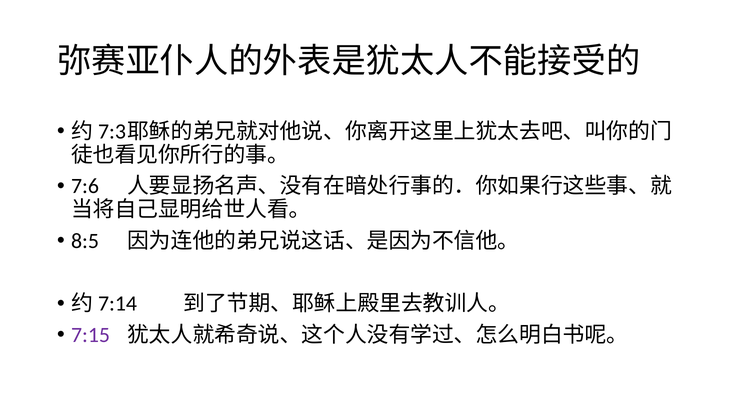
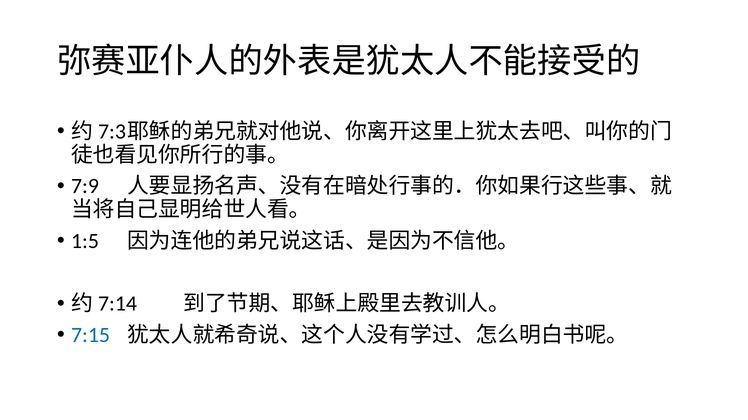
7:6: 7:6 -> 7:9 (85, 187)
8:5: 8:5 -> 1:5 (85, 242)
7:15 colour: purple -> blue (91, 336)
